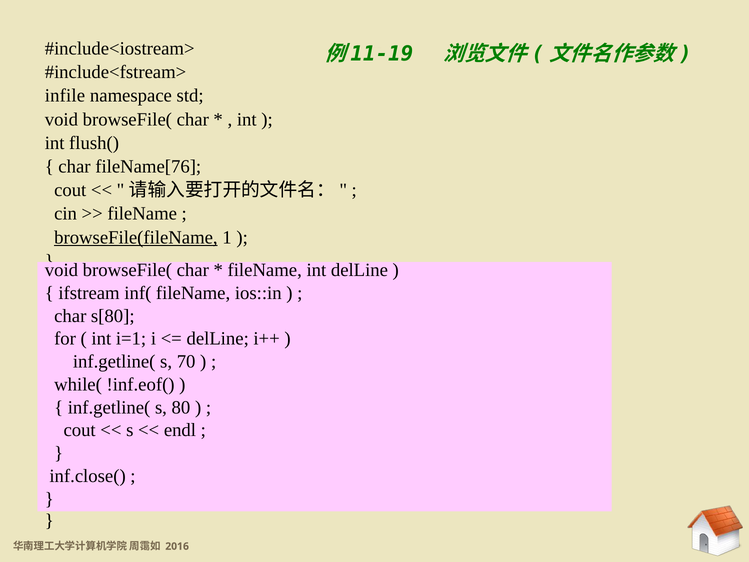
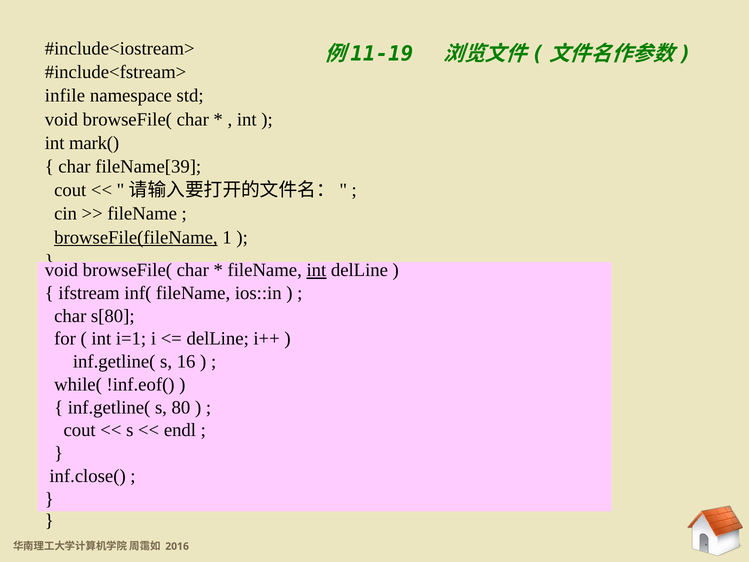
flush(: flush( -> mark( (94, 143)
fileName[76: fileName[76 -> fileName[39 (148, 166)
int underline: none -> present (316, 270)
70: 70 -> 16 (186, 361)
